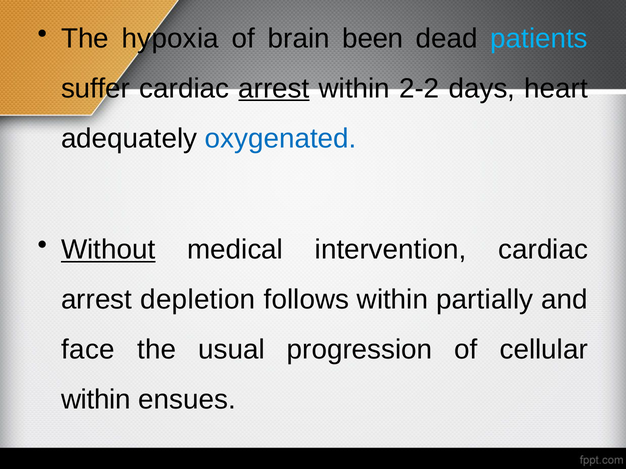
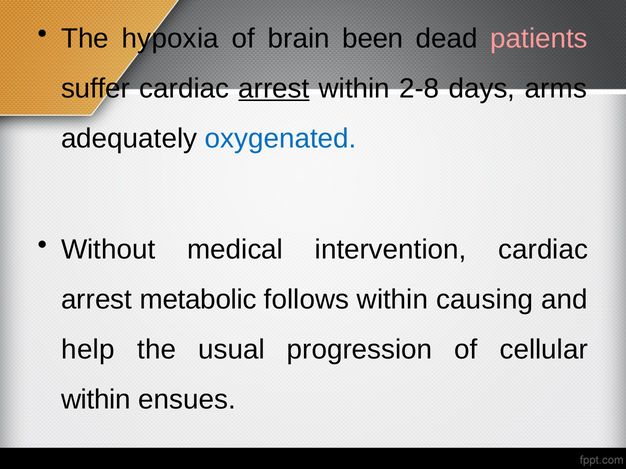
patients colour: light blue -> pink (539, 38)
2-2: 2-2 -> 2-8 (419, 89)
heart: heart -> arms (556, 89)
Without underline: present -> none (108, 250)
depletion: depletion -> metabolic (198, 300)
partially: partially -> causing (485, 300)
face: face -> help (88, 350)
